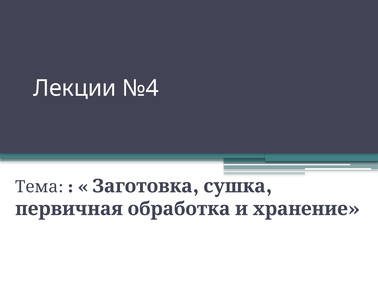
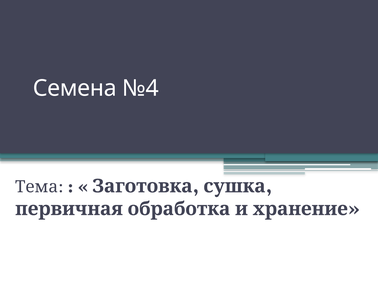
Лекции: Лекции -> Семена (75, 88)
